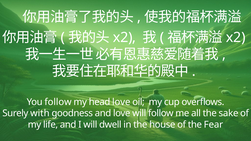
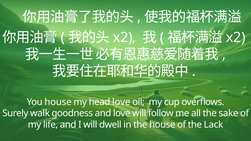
You follow: follow -> house (58, 102)
with: with -> walk (40, 113)
Fear: Fear -> Lack (214, 125)
